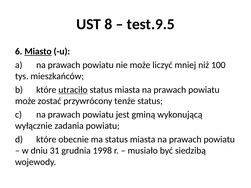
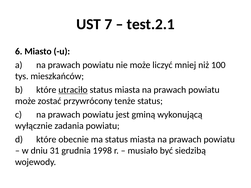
8: 8 -> 7 (108, 24)
test.9.5: test.9.5 -> test.2.1 (151, 24)
Miasto underline: present -> none (38, 51)
